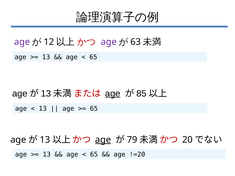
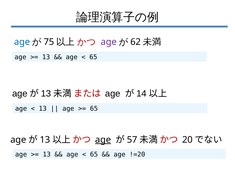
age colour: purple -> blue (22, 42)
12: 12 -> 75 (49, 42)
63: 63 -> 62 (136, 42)
age underline: present -> none (113, 94)
85: 85 -> 14 (141, 94)
79: 79 -> 57 (132, 140)
